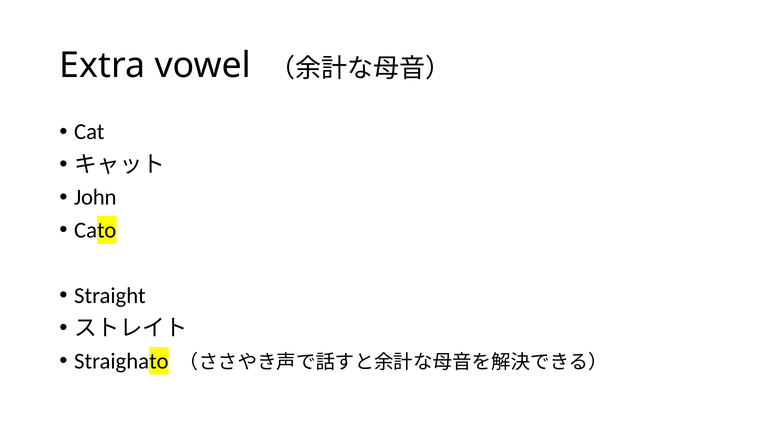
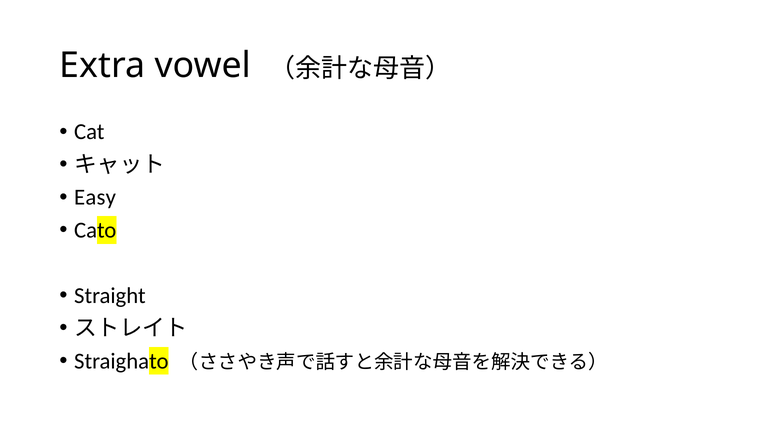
John: John -> Easy (95, 197)
